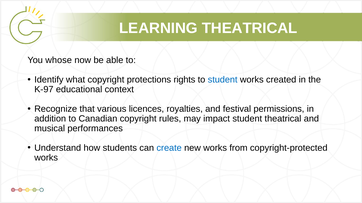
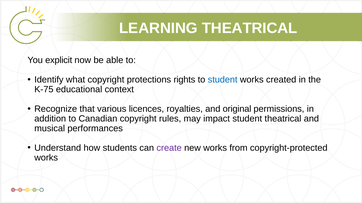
whose: whose -> explicit (59, 60)
K-97: K-97 -> K-75 (44, 90)
festival: festival -> original (237, 109)
create colour: blue -> purple (169, 148)
